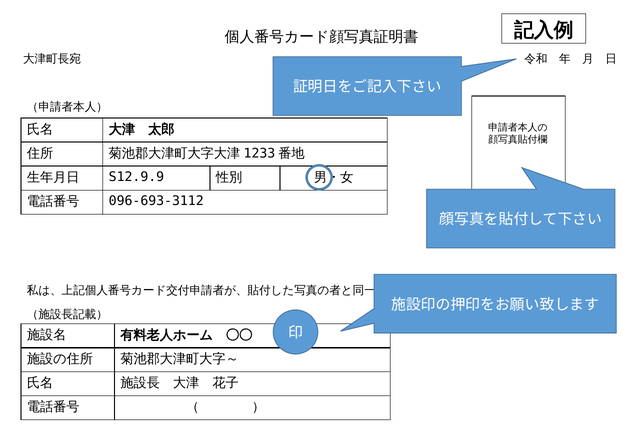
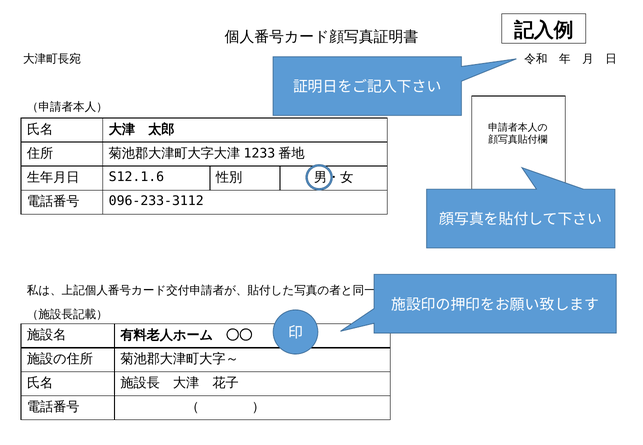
S12.9.9: S12.9.9 -> S12.1.6 (136, 177)
096-693-3112: 096-693-3112 -> 096-233-3112 (156, 201)
